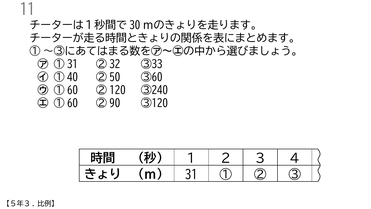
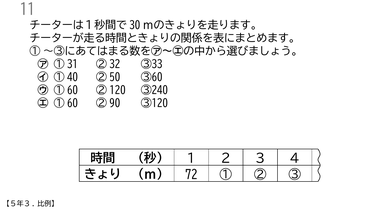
31: 31 -> 72 (191, 174)
